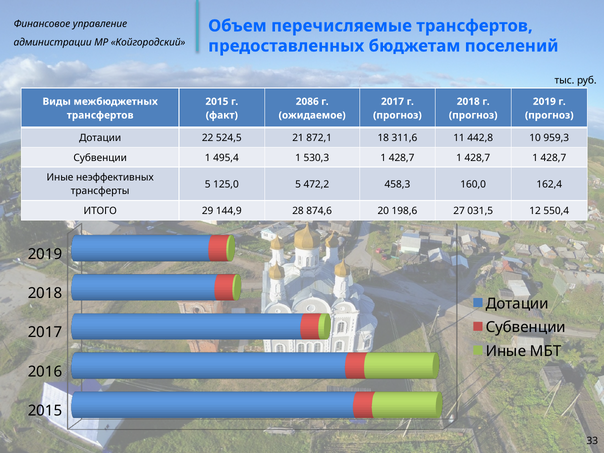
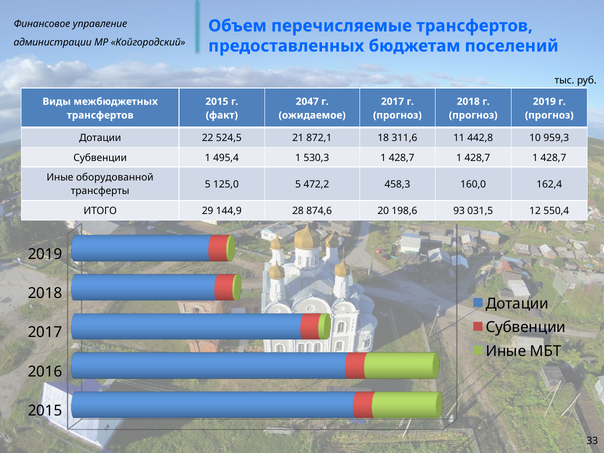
2086: 2086 -> 2047 (307, 102)
неэффективных: неэффективных -> оборудованной (115, 177)
27: 27 -> 93 (459, 211)
